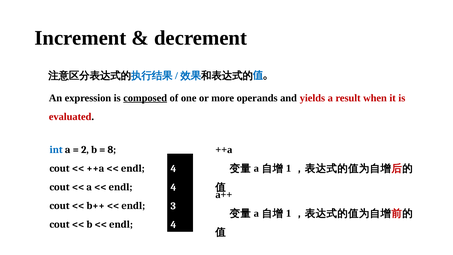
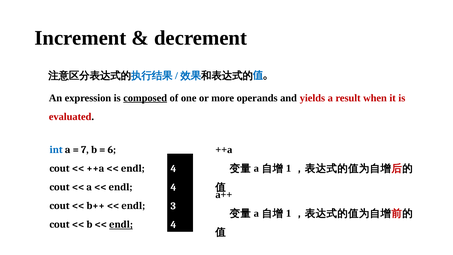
2: 2 -> 7 (85, 150)
8: 8 -> 6 (112, 150)
endl underline: none -> present (121, 224)
